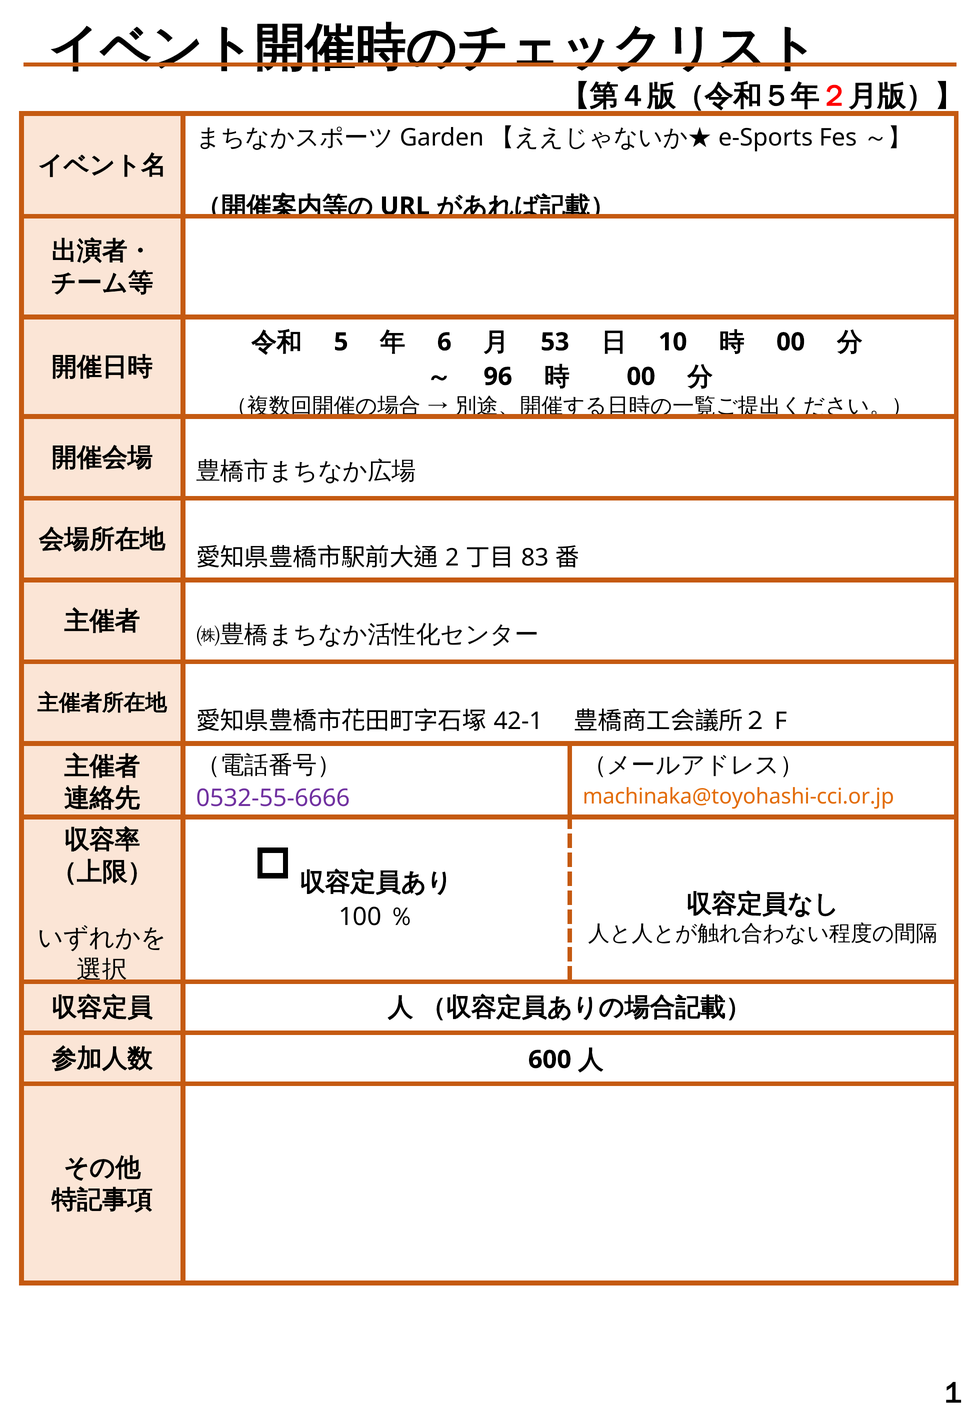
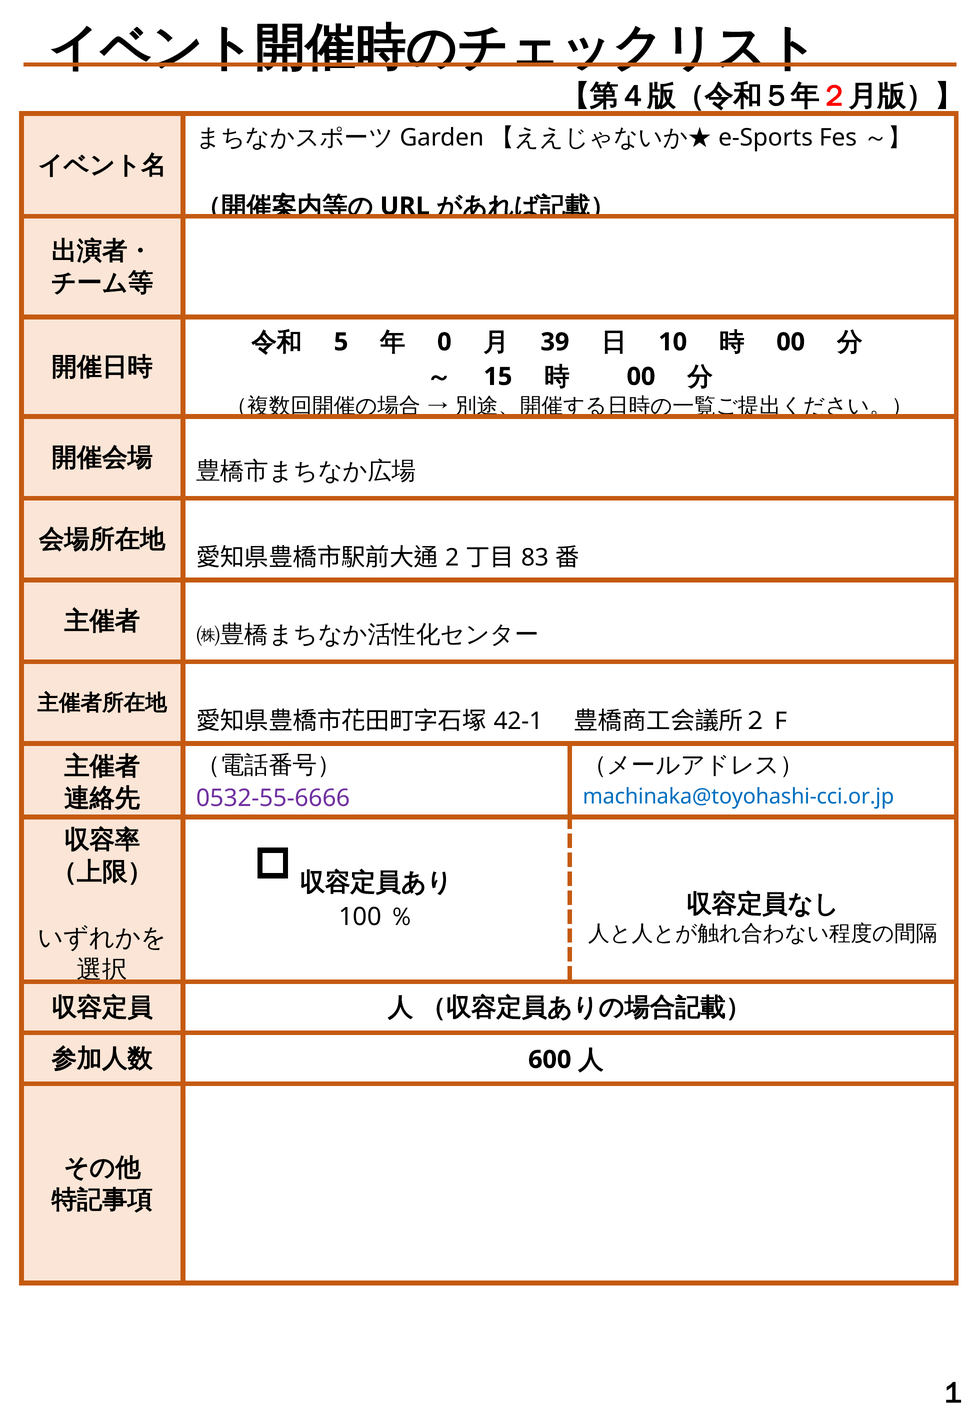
6: 6 -> 0 (444, 342)
53: 53 -> 39 (555, 342)
96: 96 -> 15 (498, 376)
machinaka@toyohashi-cci.or.jp colour: orange -> blue (738, 796)
